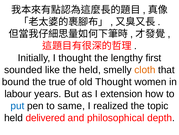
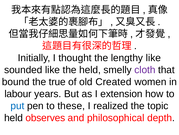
lengthy first: first -> like (153, 58)
cloth colour: orange -> purple (145, 69)
old Thought: Thought -> Created (113, 81)
same: same -> these (71, 105)
delivered: delivered -> observes (45, 117)
